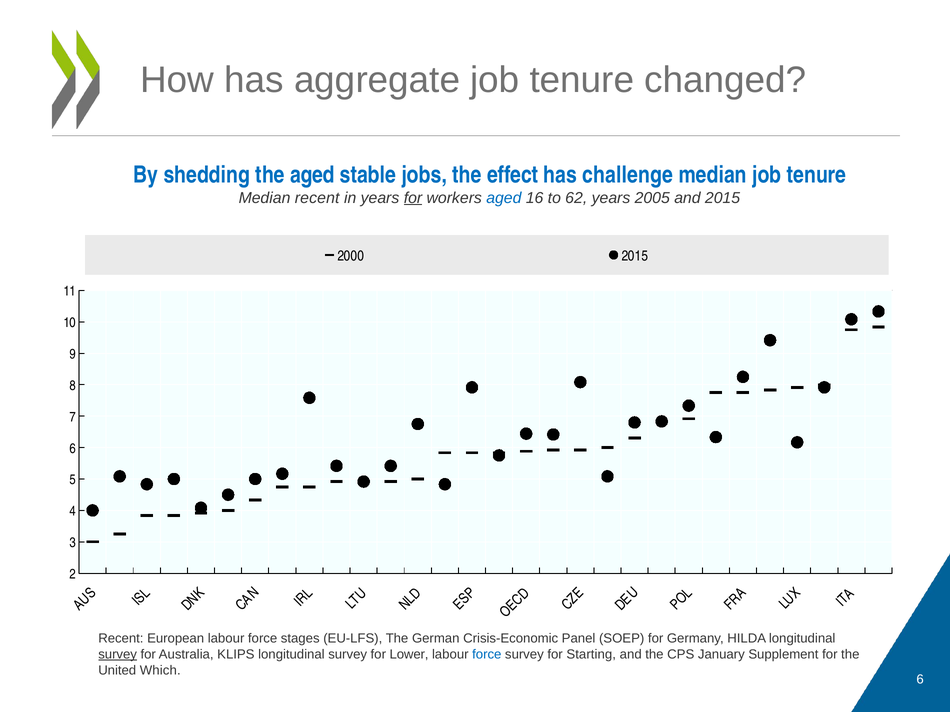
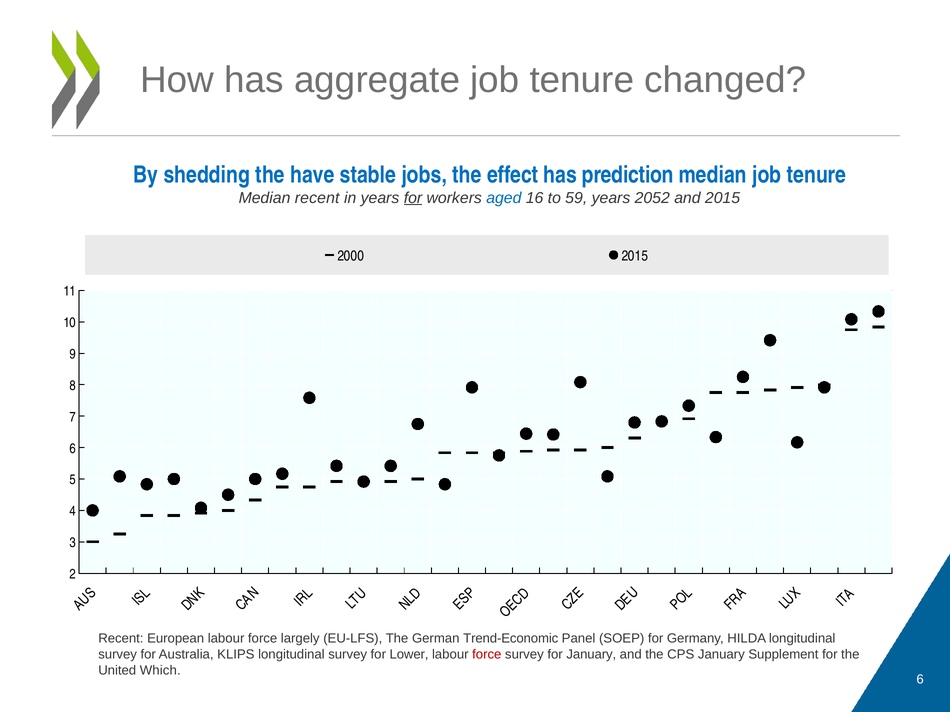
the aged: aged -> have (312, 175)
challenge: challenge -> prediction (628, 175)
62: 62 -> 59 (576, 198)
2005: 2005 -> 2052 (652, 198)
stages: stages -> largely (300, 639)
Crisis-Economic: Crisis-Economic -> Trend-Economic (511, 639)
survey underline: present -> none (118, 655)
force colour: blue -> red (487, 655)
for Starting: Starting -> January (591, 655)
